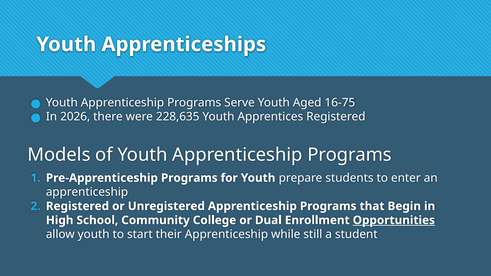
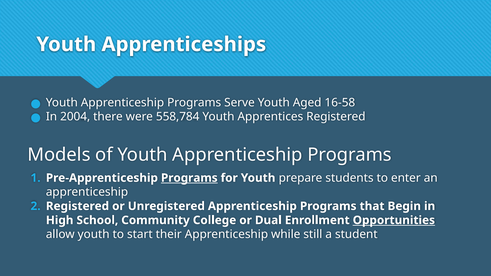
16-75: 16-75 -> 16-58 (340, 103)
2026: 2026 -> 2004 (75, 117)
228,635: 228,635 -> 558,784 (178, 117)
Programs underline: none -> present (189, 178)
